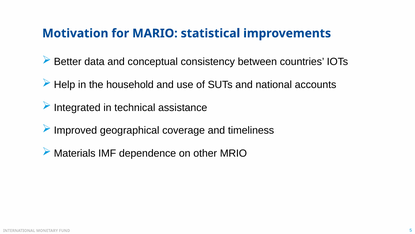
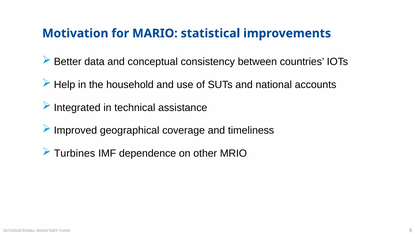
Materials: Materials -> Turbines (75, 153)
